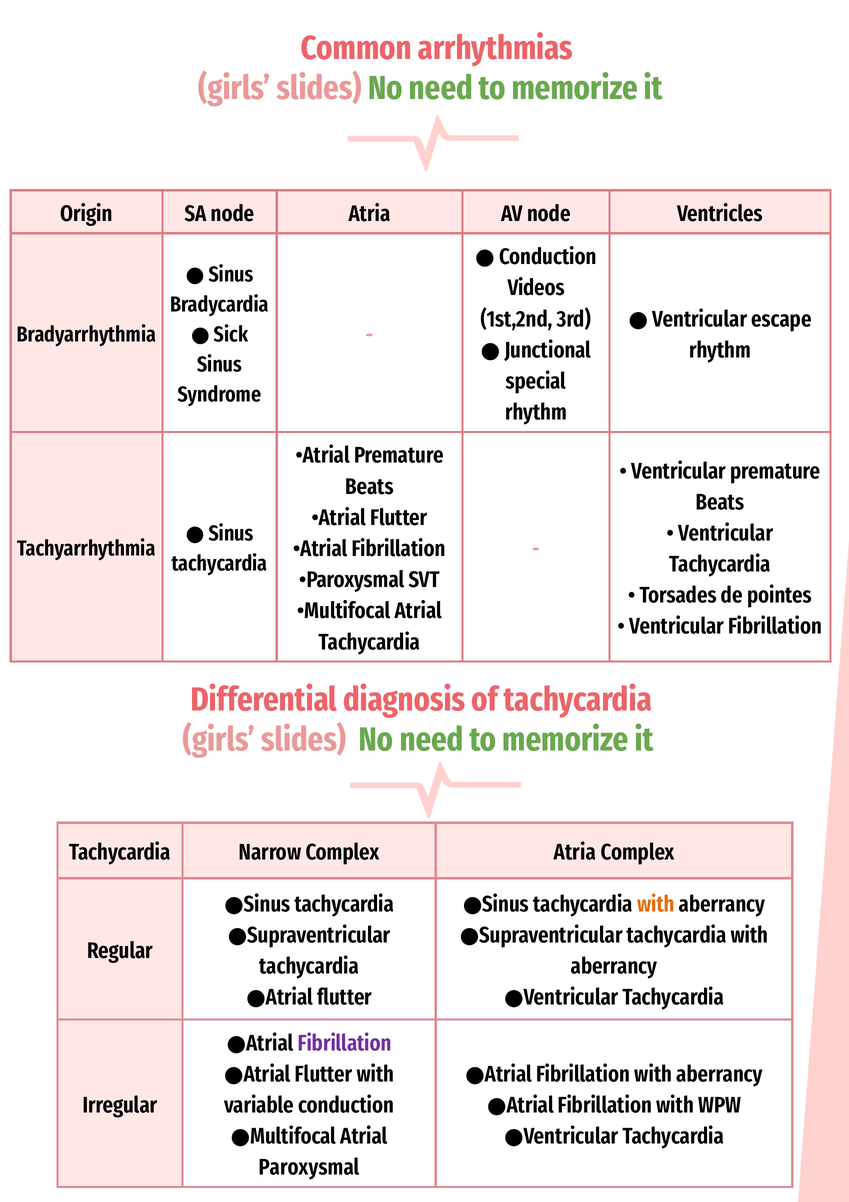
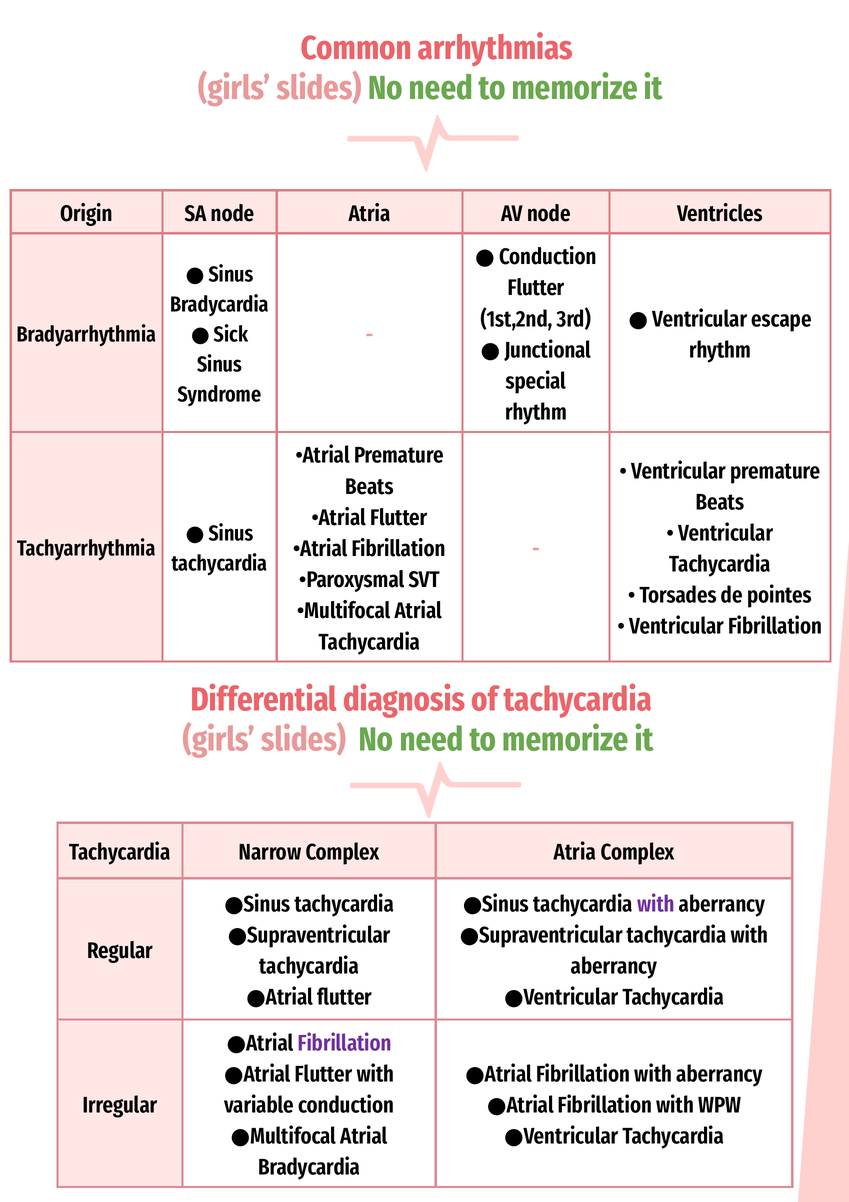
Videos: Videos -> Flutter (536, 288)
with colour: orange -> purple (656, 904)
Paroxysmal: Paroxysmal -> Bradycardia (309, 1167)
